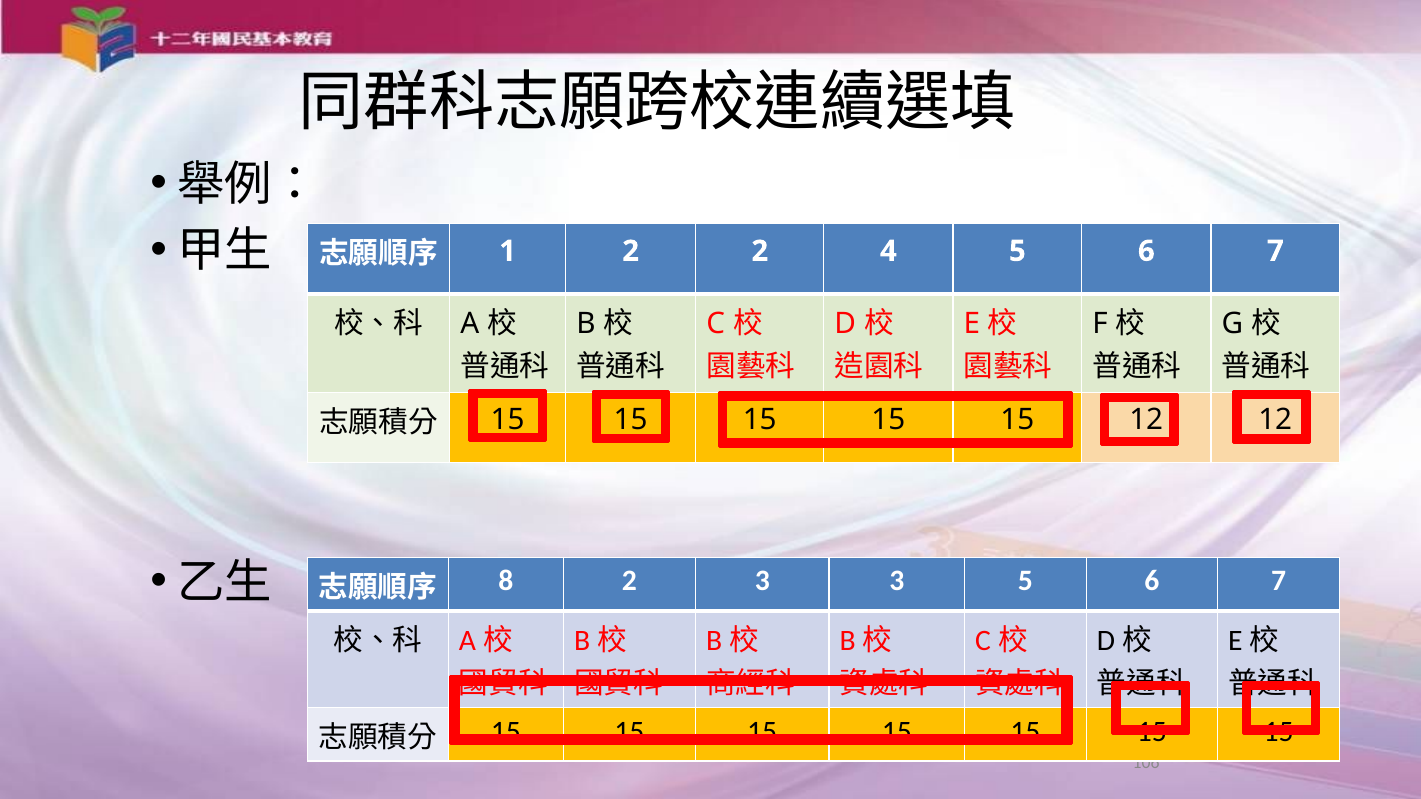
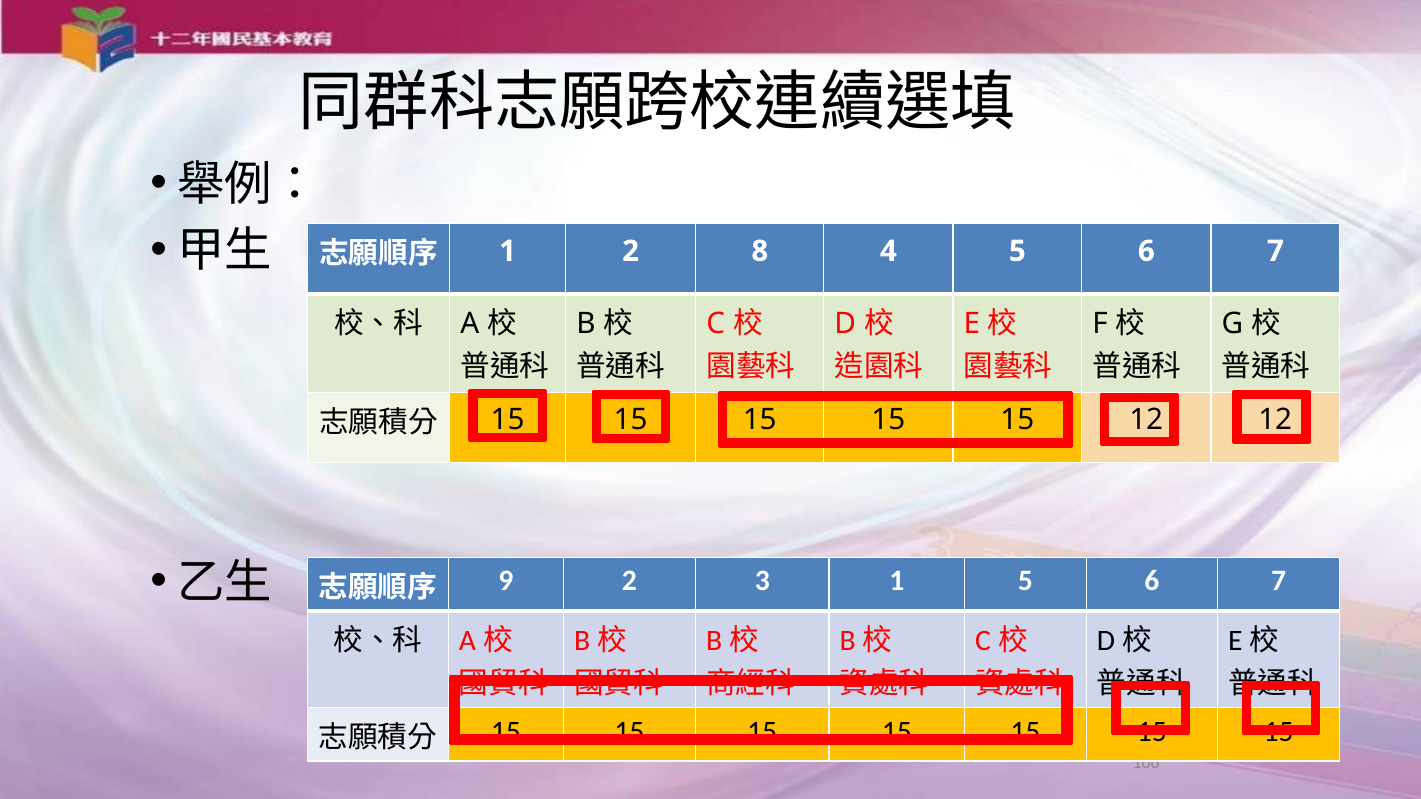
2 2: 2 -> 8 (760, 251)
8: 8 -> 9 (506, 581)
3 3: 3 -> 1 (897, 581)
